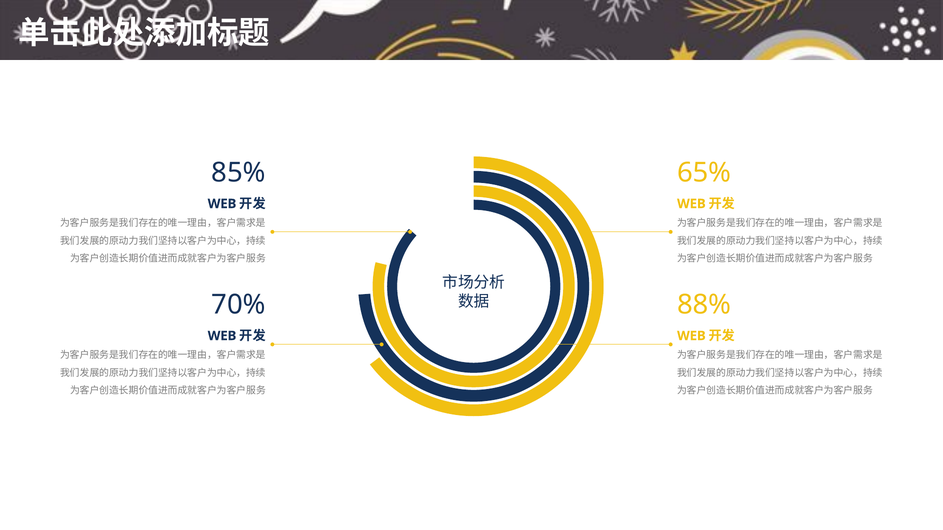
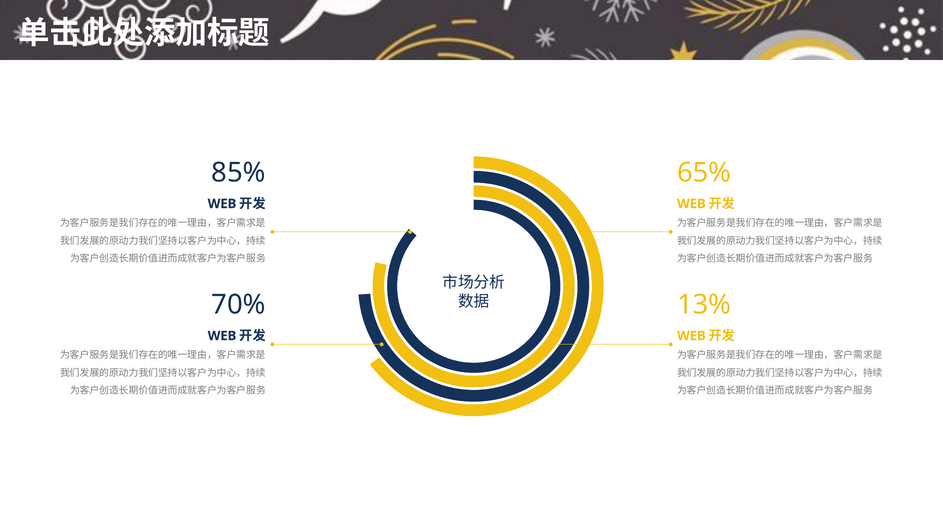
88%: 88% -> 13% (704, 305)
